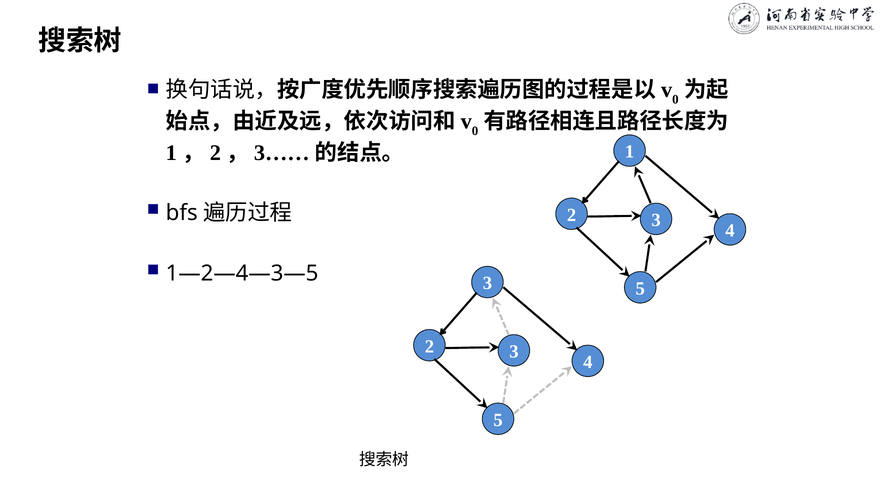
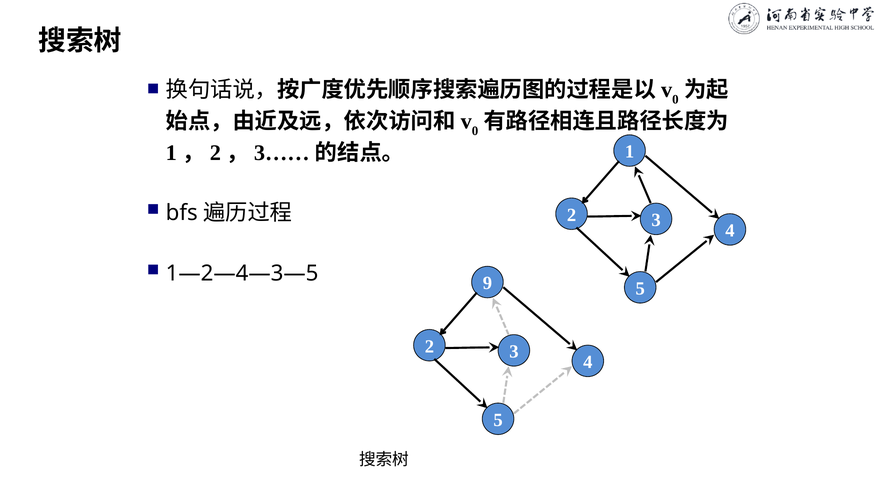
1—2—4—3—5 3: 3 -> 9 (487, 283)
